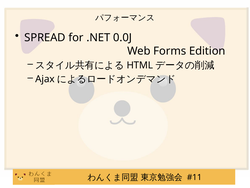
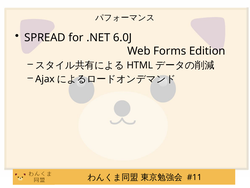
0.0J: 0.0J -> 6.0J (122, 37)
